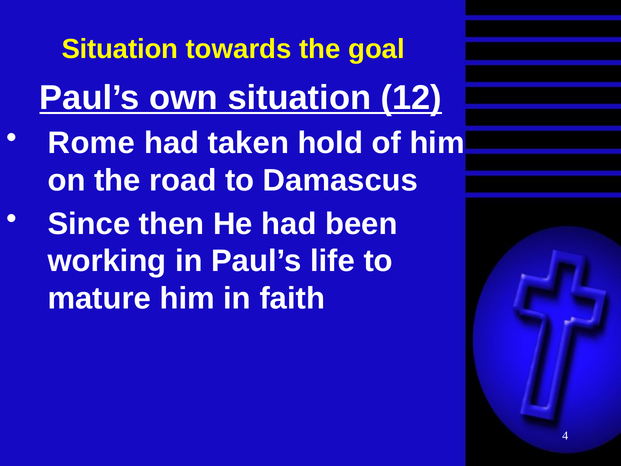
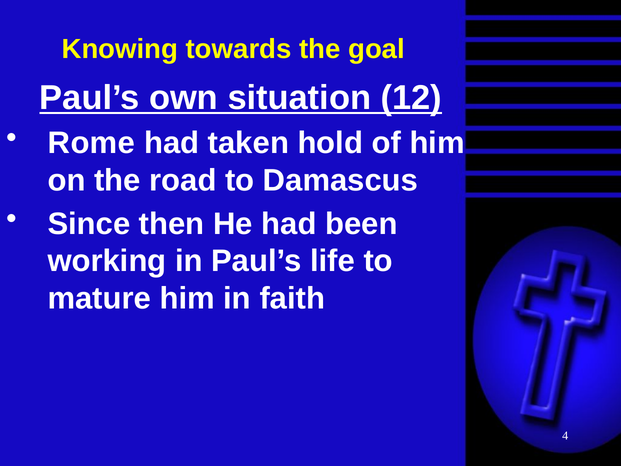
Situation: Situation -> Knowing (120, 49)
